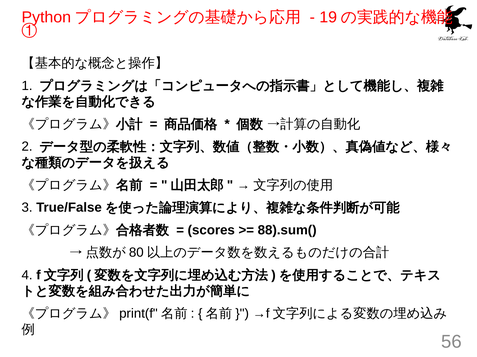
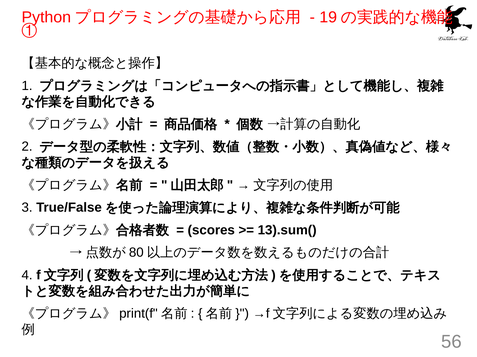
88).sum(: 88).sum( -> 13).sum( (287, 231)
